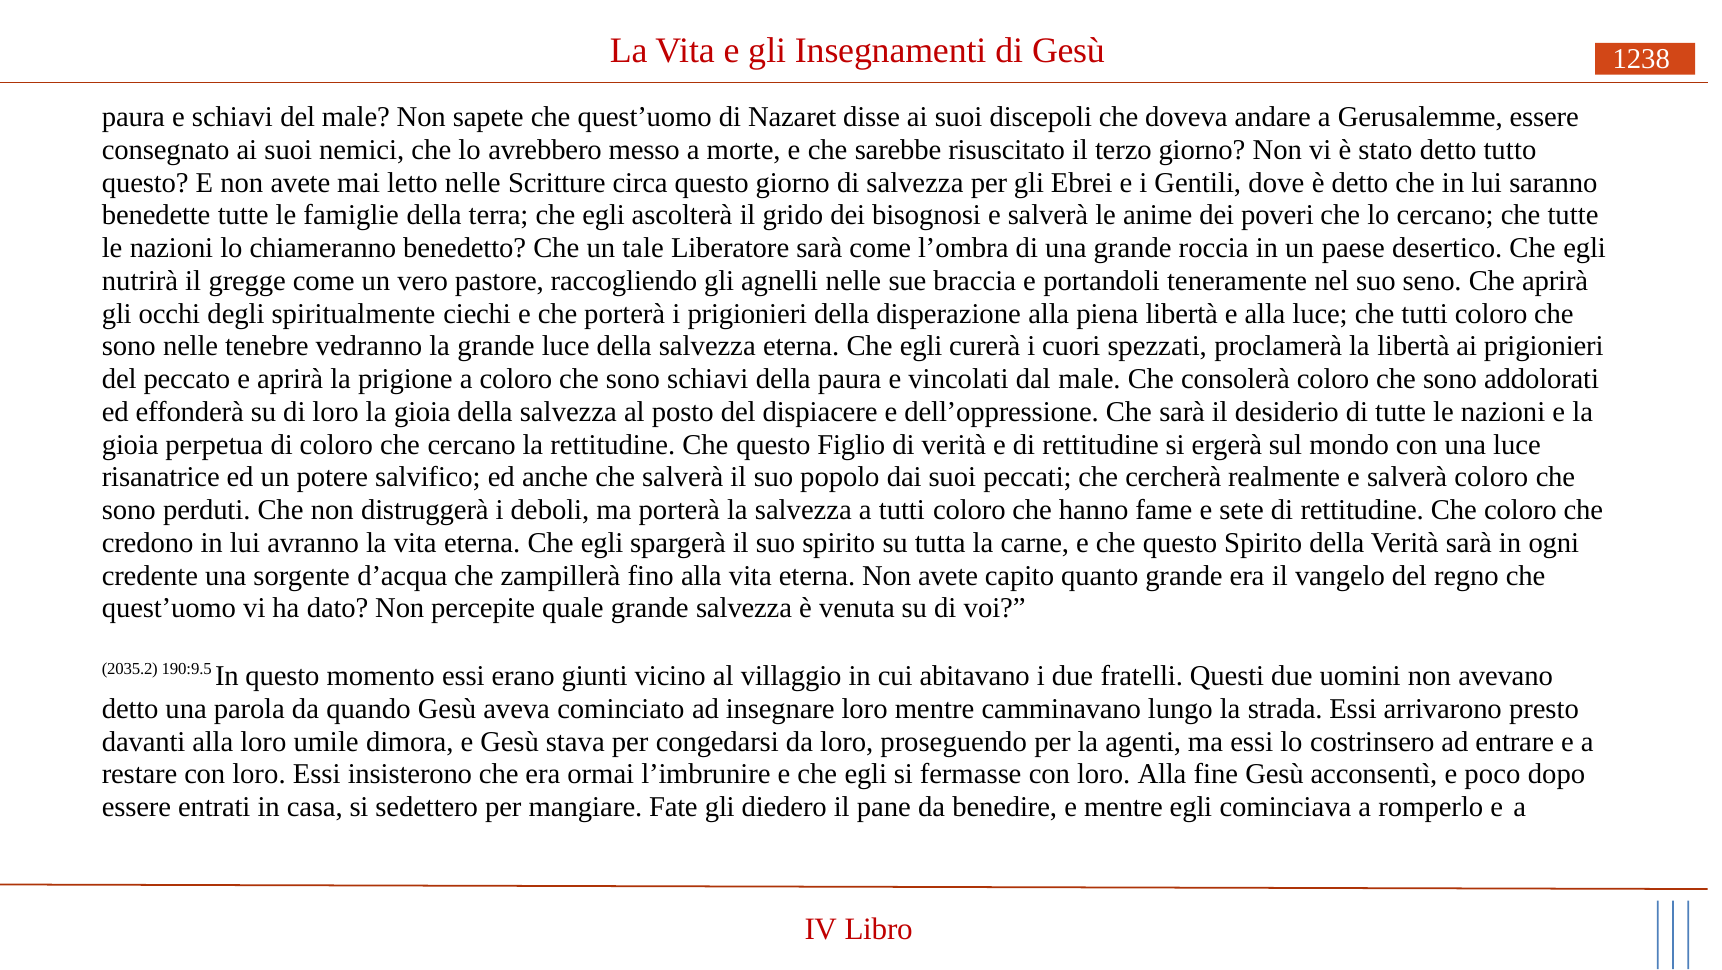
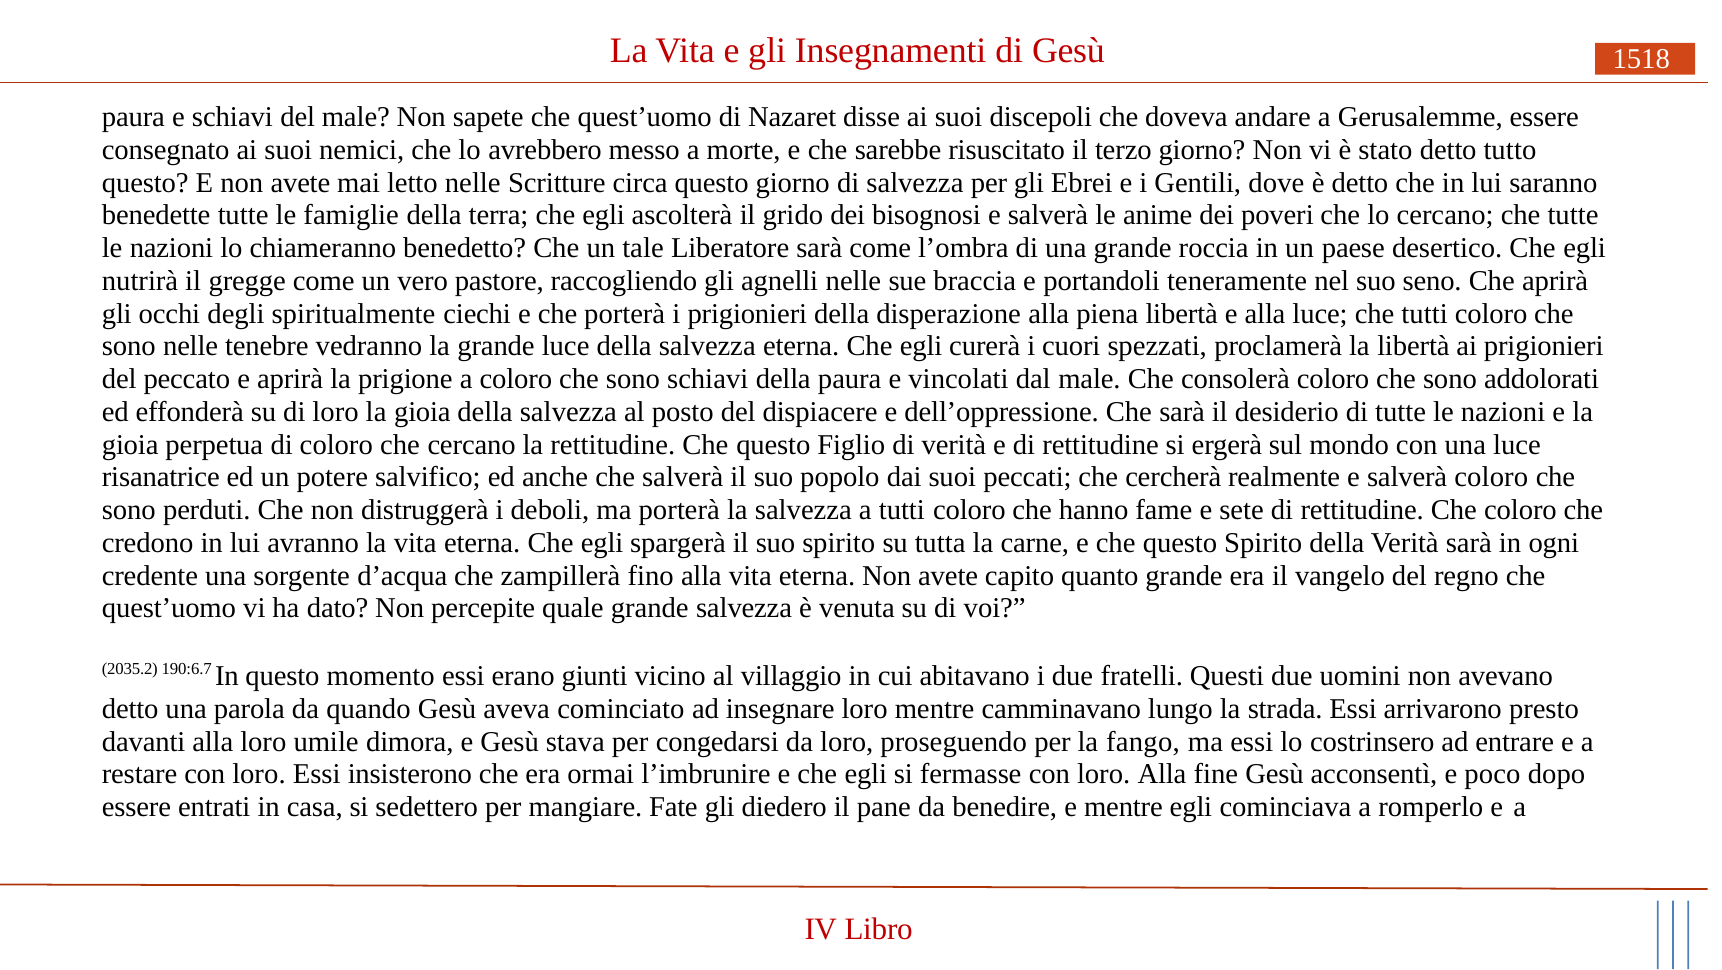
1238: 1238 -> 1518 (1641, 59)
190:9.5: 190:9.5 -> 190:6.7 (187, 669)
agenti: agenti -> fango (1143, 741)
